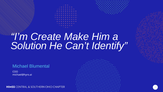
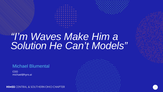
Create: Create -> Waves (46, 37)
Identify: Identify -> Models (110, 46)
